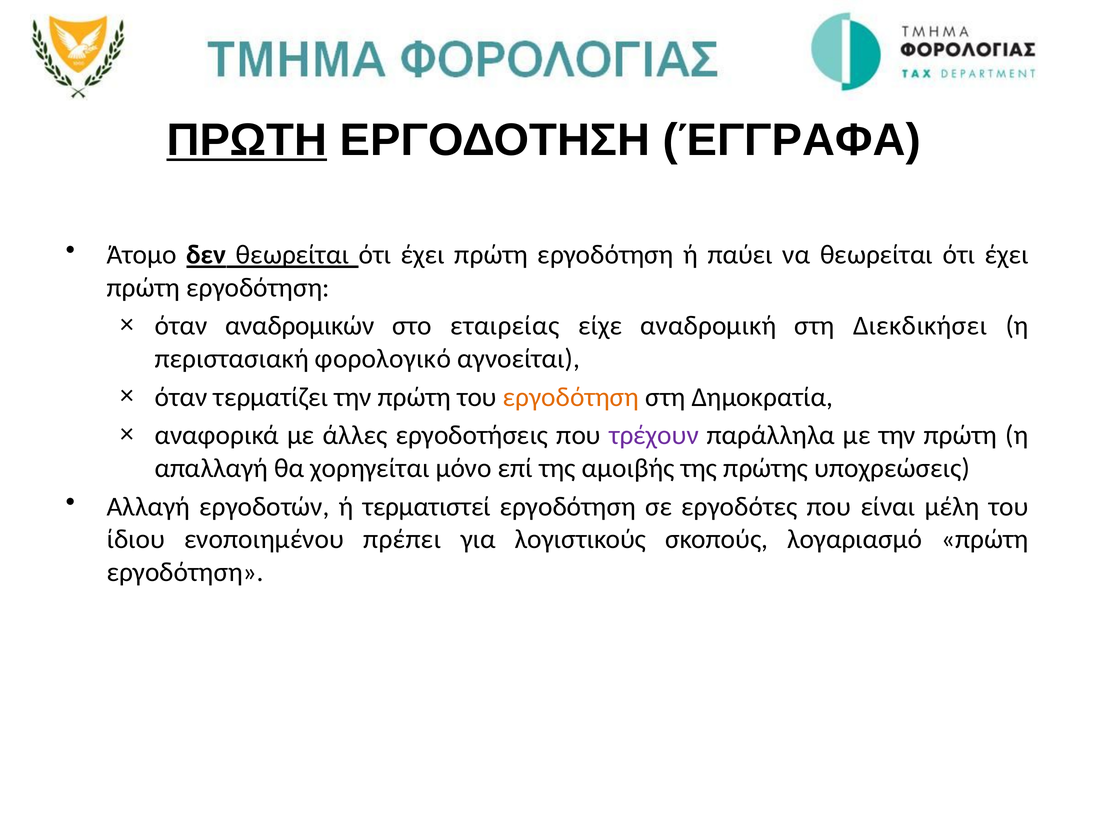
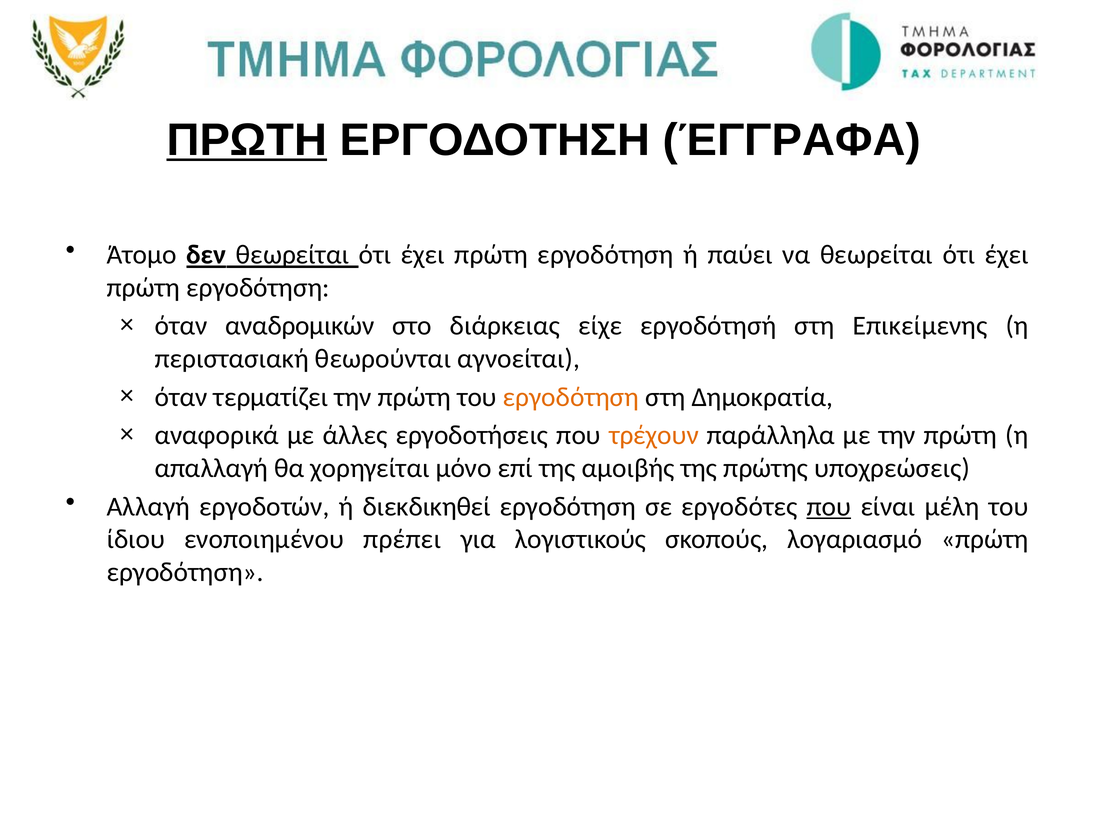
εταιρείας: εταιρείας -> διάρκειας (505, 326)
αναδρομική: αναδρομική -> εργοδότησή (708, 326)
Διεκδικήσει: Διεκδικήσει -> Επικείμενης (920, 326)
φορολογικό: φορολογικό -> θεωρούνται (383, 359)
τρέχουν colour: purple -> orange (654, 435)
τερματιστεί: τερματιστεί -> διεκδικηθεί (427, 507)
που underline: none -> present (829, 507)
